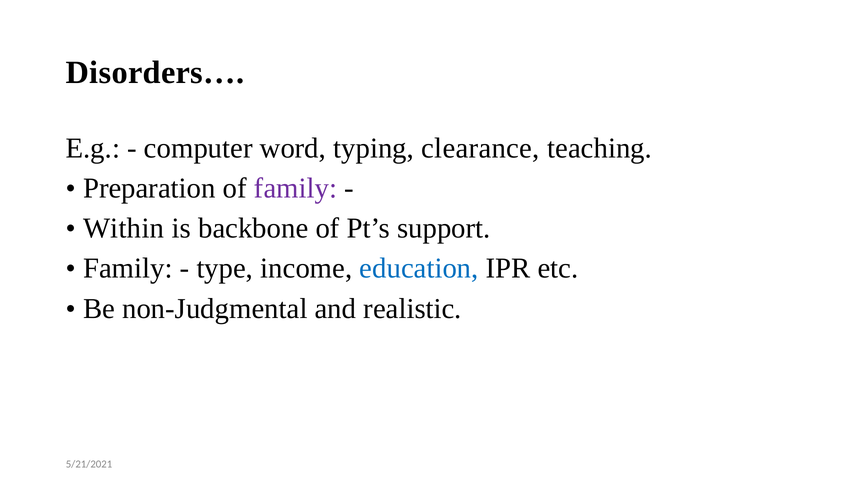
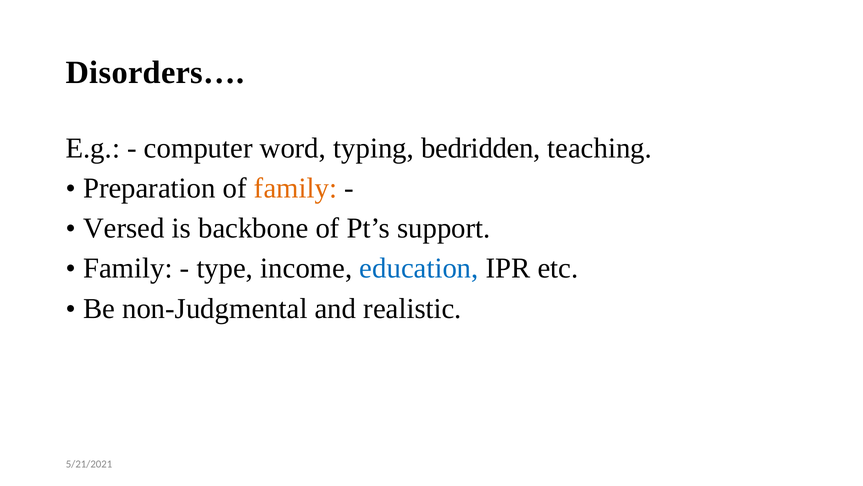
clearance: clearance -> bedridden (481, 148)
family colour: purple -> orange (295, 188)
Within: Within -> Versed (124, 228)
